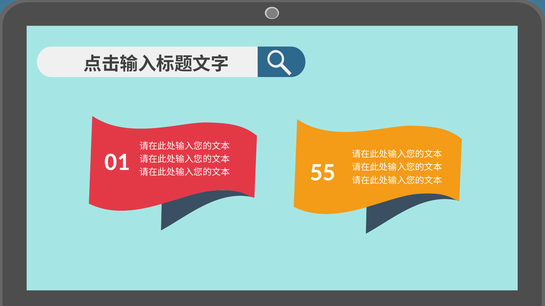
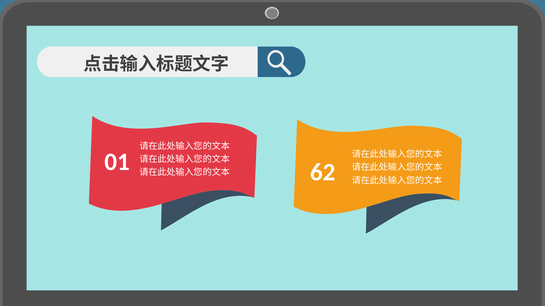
55: 55 -> 62 (323, 173)
